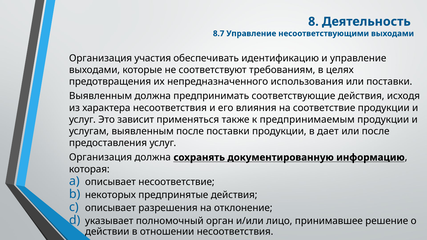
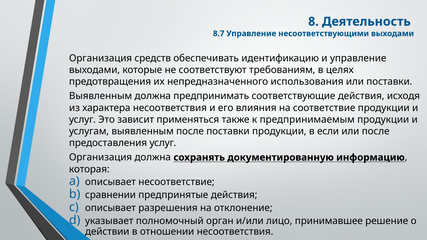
участия: участия -> средств (153, 58)
дает: дает -> если (328, 131)
некоторых: некоторых -> сравнении (110, 195)
